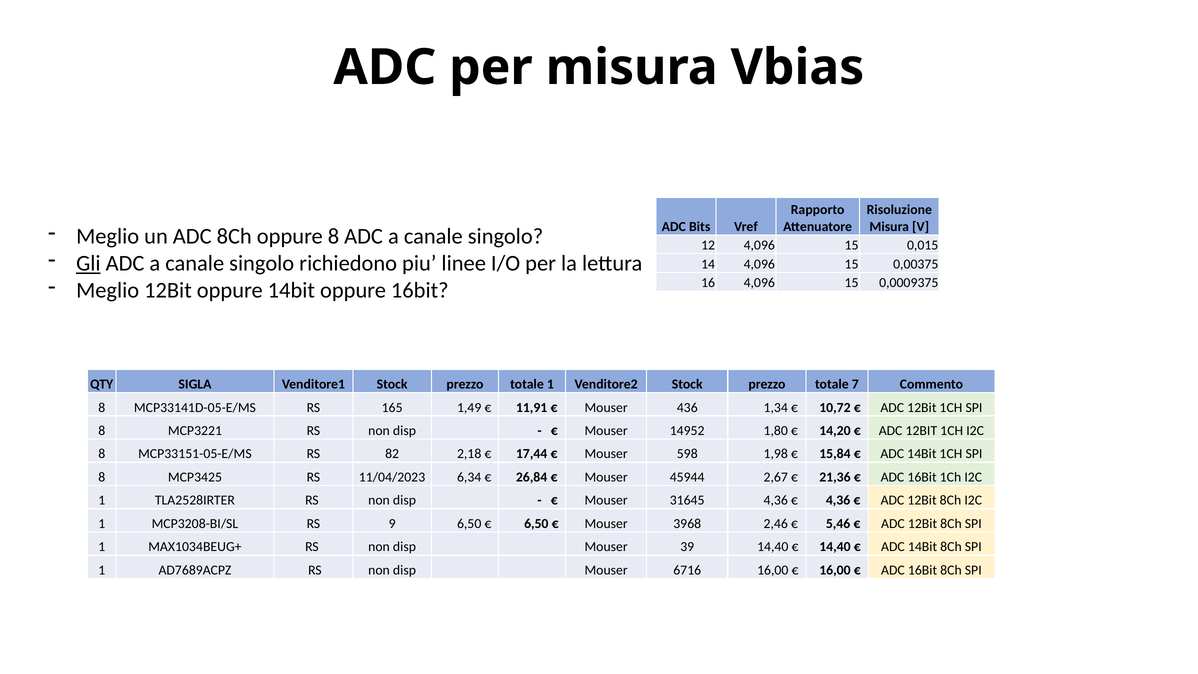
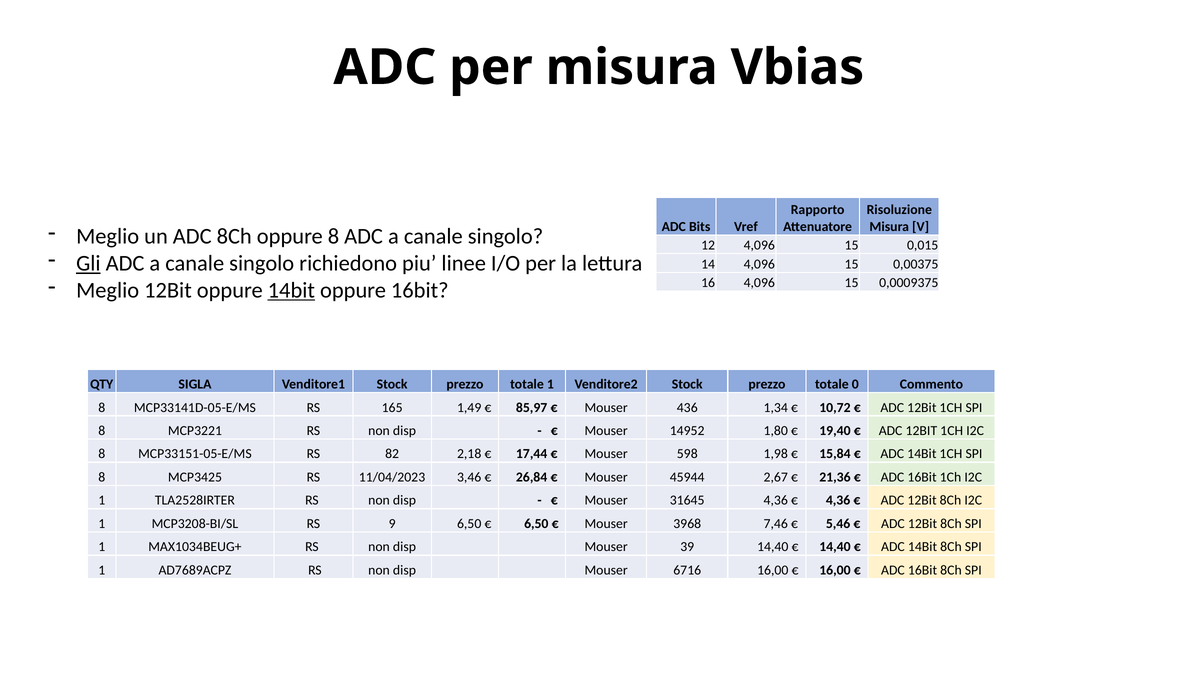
14bit underline: none -> present (291, 290)
7: 7 -> 0 (855, 384)
11,91: 11,91 -> 85,97 (532, 407)
14,20: 14,20 -> 19,40 (835, 431)
6,34: 6,34 -> 3,46 (469, 477)
2,46: 2,46 -> 7,46 (776, 524)
